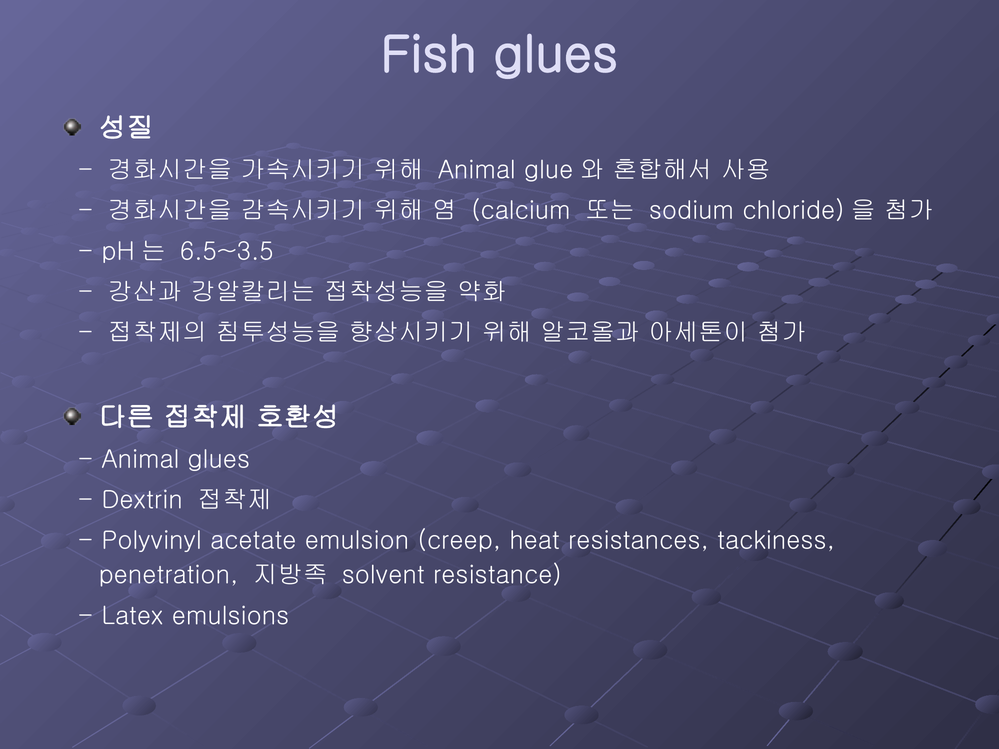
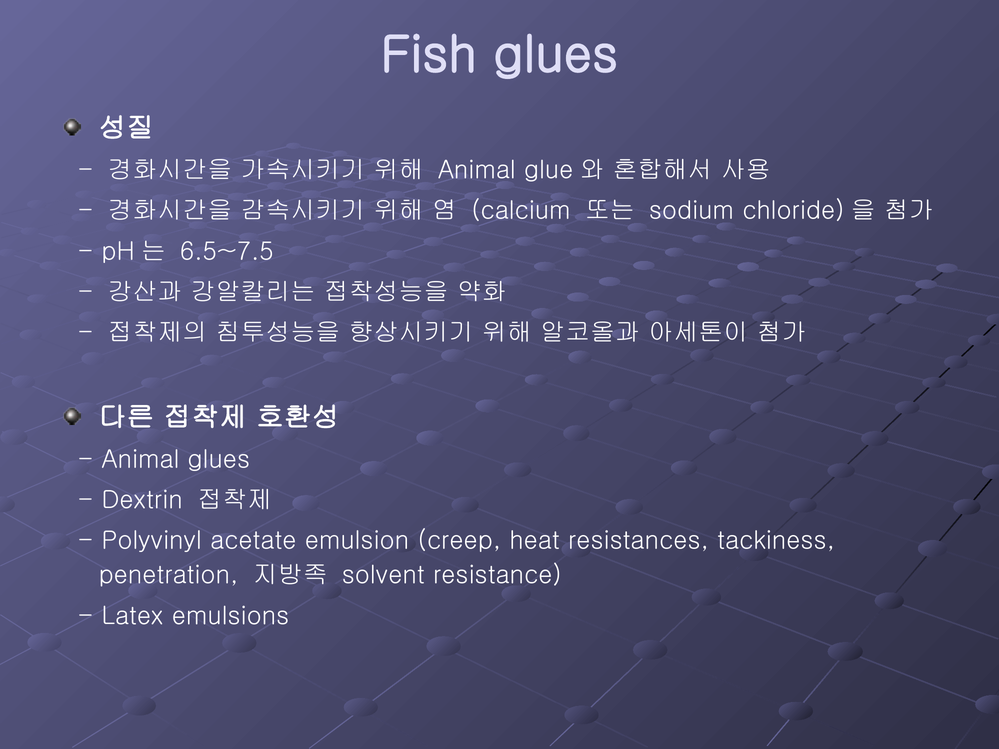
6.5~3.5: 6.5~3.5 -> 6.5~7.5 (227, 251)
